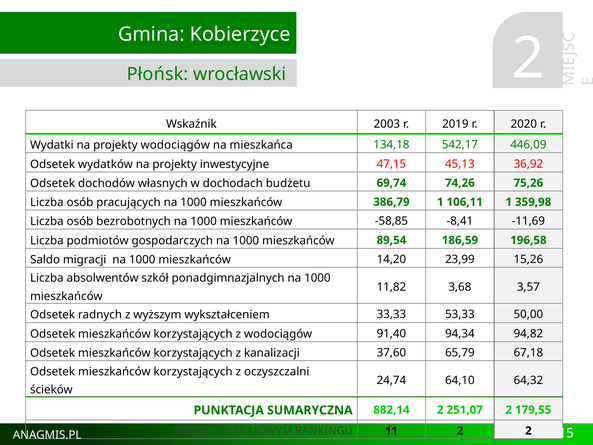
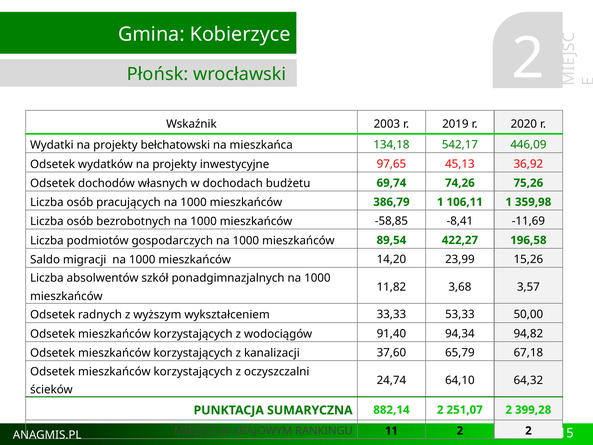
projekty wodociągów: wodociągów -> bełchatowski (175, 145)
47,15: 47,15 -> 97,65 (391, 164)
186,59: 186,59 -> 422,27 (460, 240)
179,55: 179,55 -> 399,28 (533, 410)
